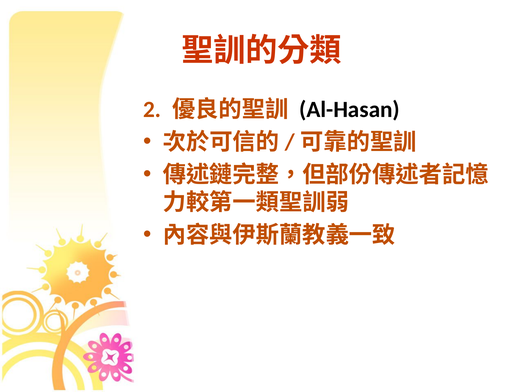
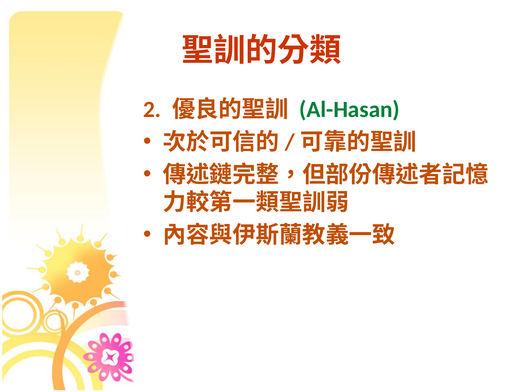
Al-Hasan colour: black -> green (350, 110)
